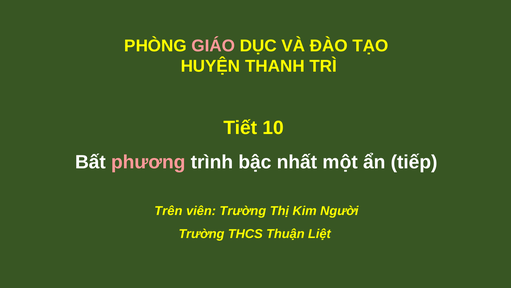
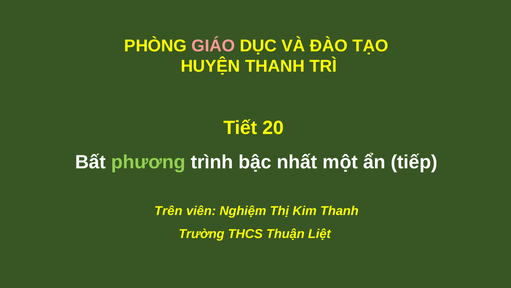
10: 10 -> 20 (273, 127)
phương colour: pink -> light green (148, 162)
viên Trường: Trường -> Nghiệm (243, 210)
Kim Người: Người -> Thanh (339, 210)
